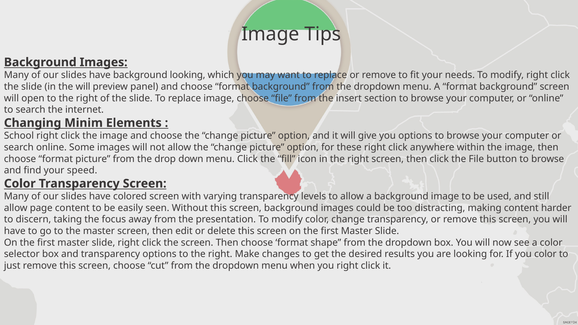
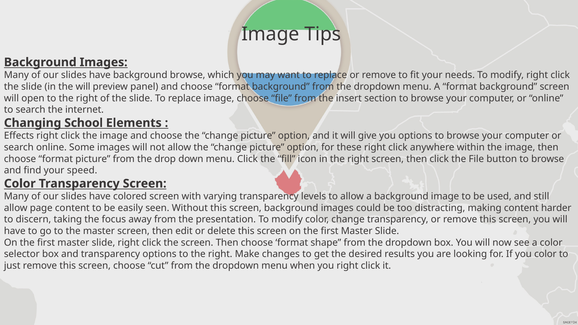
background looking: looking -> browse (188, 75)
Minim: Minim -> School (84, 123)
School: School -> Effects (19, 136)
